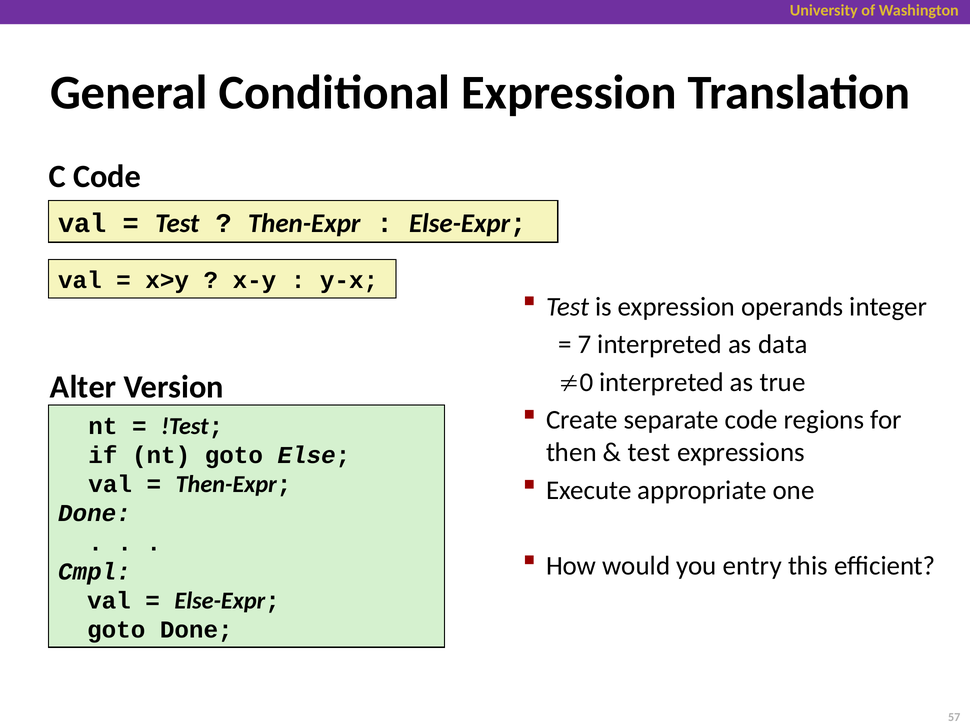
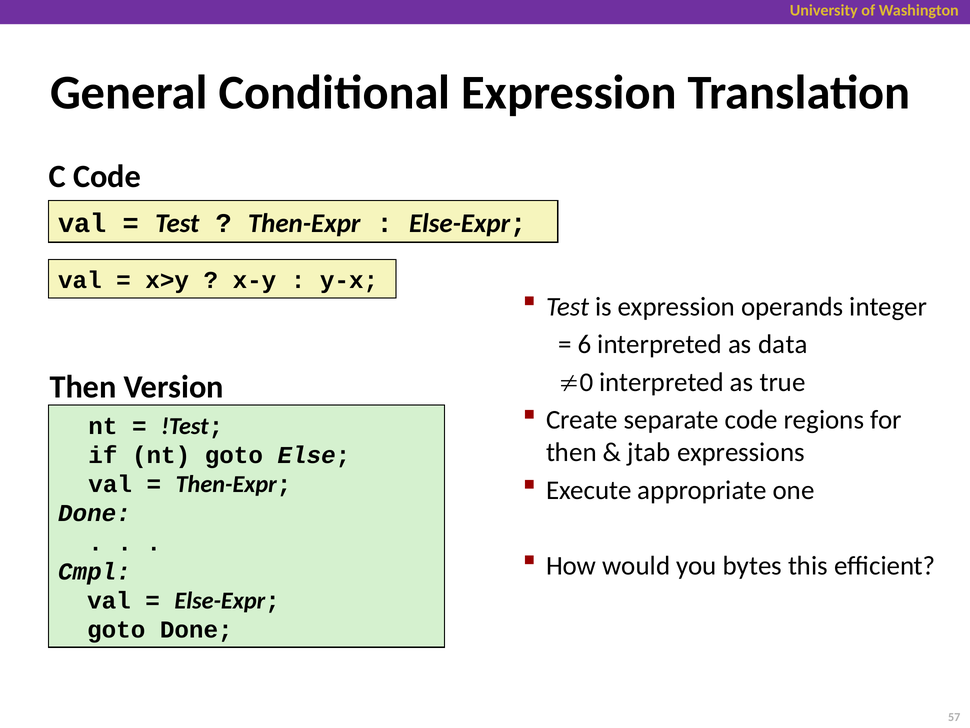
7: 7 -> 6 (584, 344)
Alter: Alter -> Then (83, 387)
test: test -> jtab (649, 452)
entry: entry -> bytes (752, 565)
